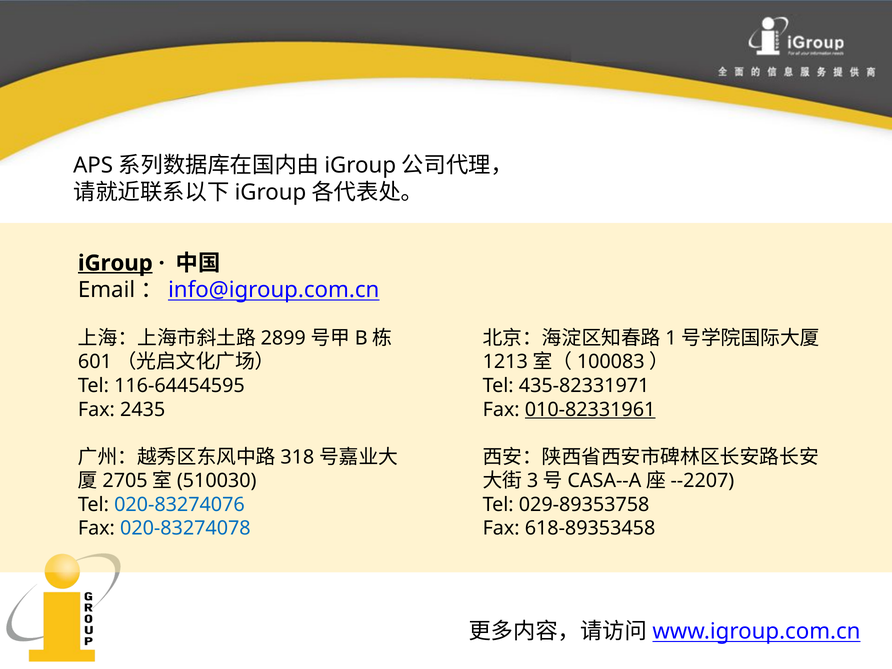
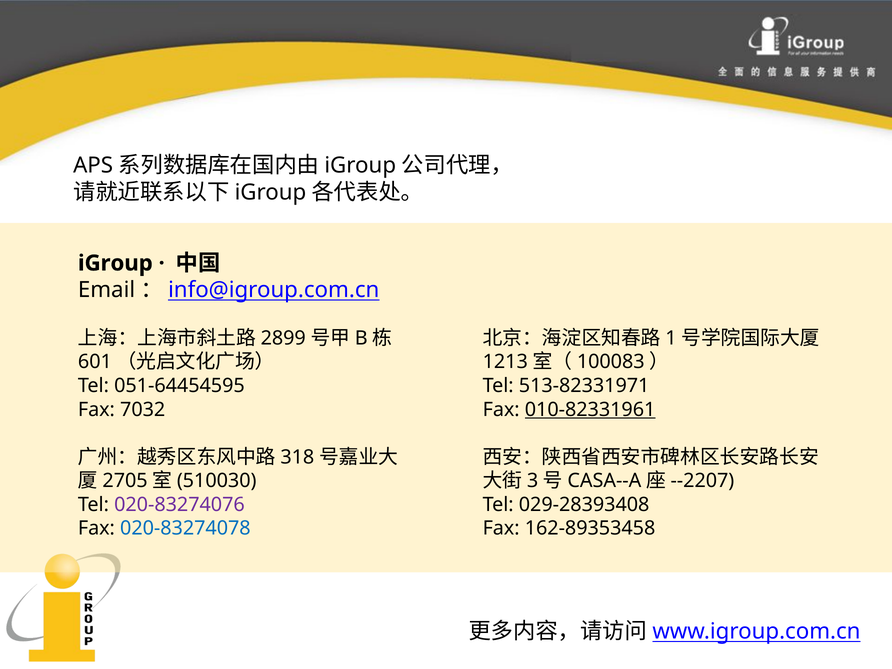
iGroup underline: present -> none (115, 263)
116-64454595: 116-64454595 -> 051-64454595 (179, 386)
435-82331971: 435-82331971 -> 513-82331971 (584, 386)
2435: 2435 -> 7032 (143, 410)
020-83274076 colour: blue -> purple (179, 505)
029-89353758: 029-89353758 -> 029-28393408 (584, 505)
618-89353458: 618-89353458 -> 162-89353458 (590, 528)
